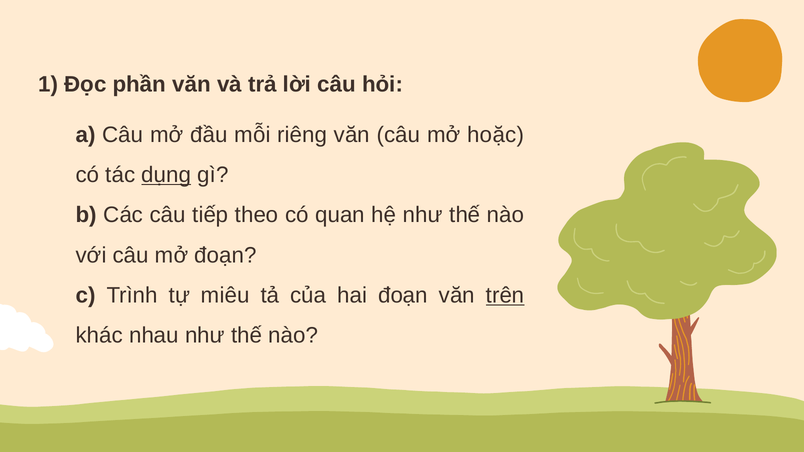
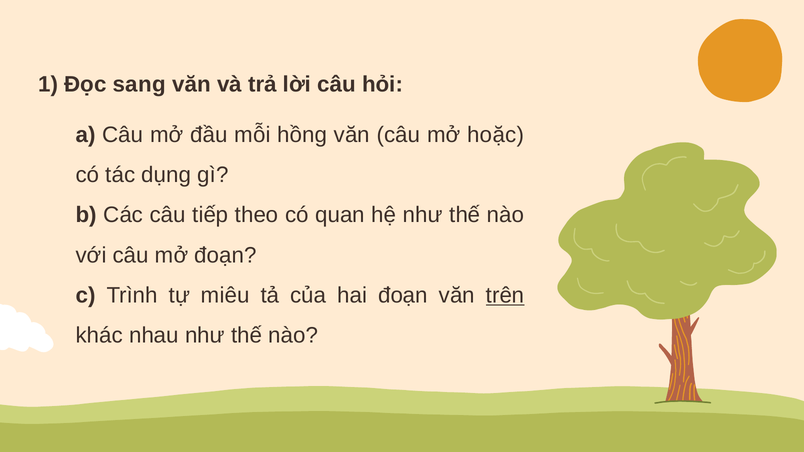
phần: phần -> sang (139, 85)
riêng: riêng -> hồng (302, 135)
dụng underline: present -> none (166, 175)
